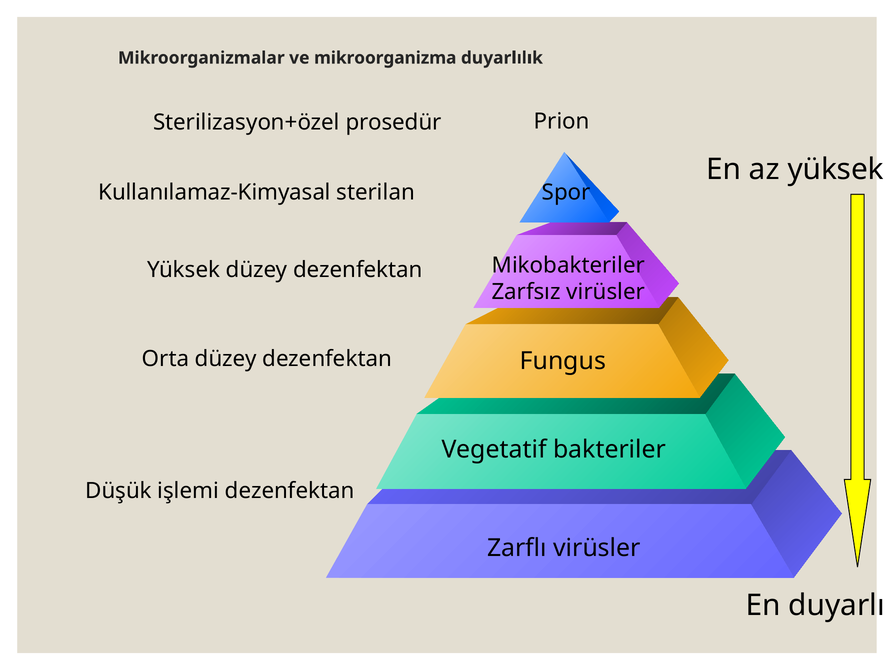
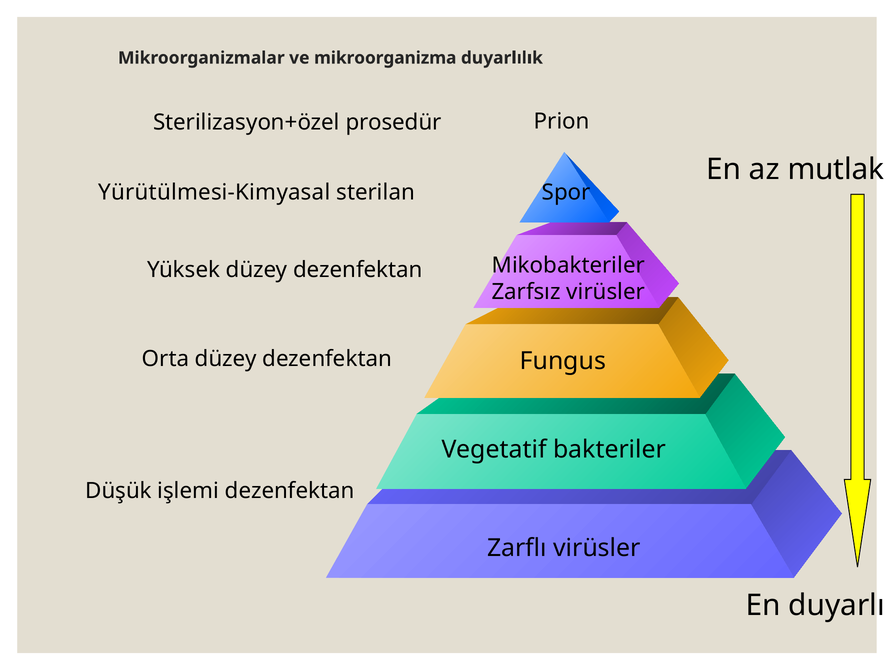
az yüksek: yüksek -> mutlak (836, 169)
Kullanılamaz-Kimyasal: Kullanılamaz-Kimyasal -> Yürütülmesi-Kimyasal (214, 193)
